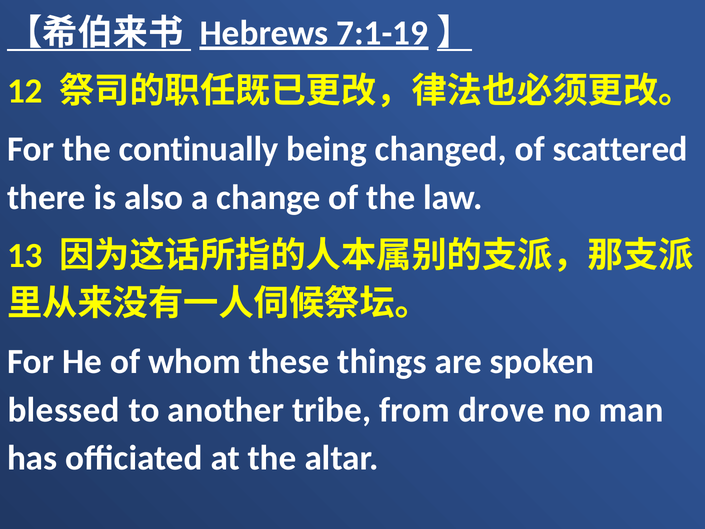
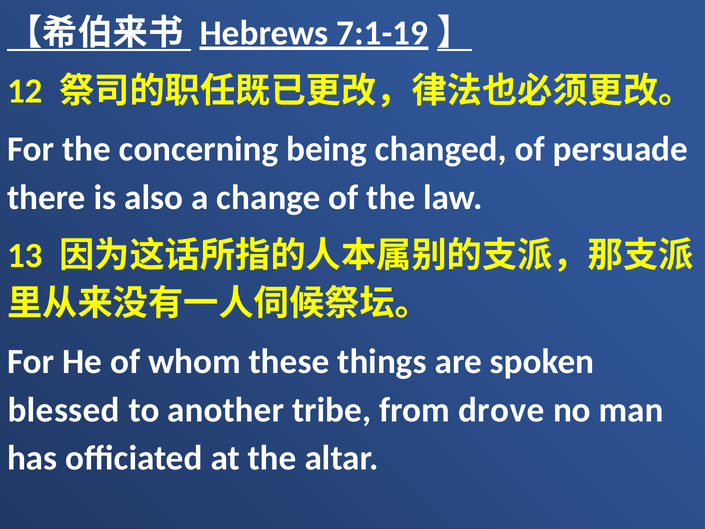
continually: continually -> concerning (199, 149)
scattered: scattered -> persuade (620, 149)
